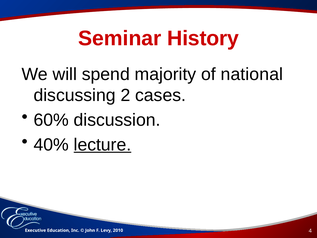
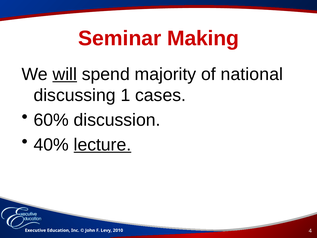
History: History -> Making (203, 38)
will underline: none -> present (65, 74)
2: 2 -> 1 (125, 95)
